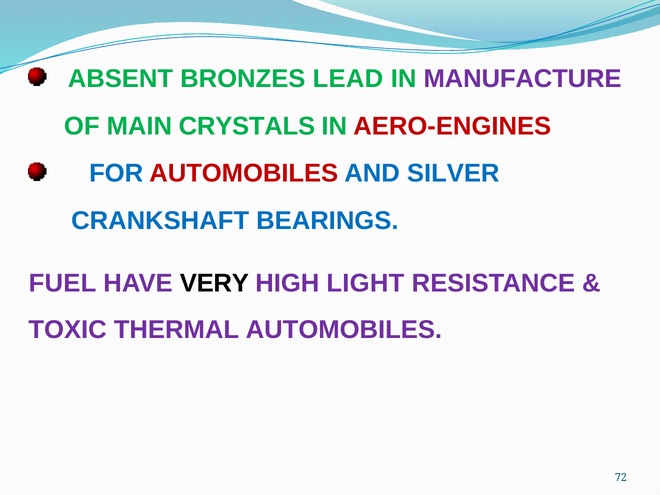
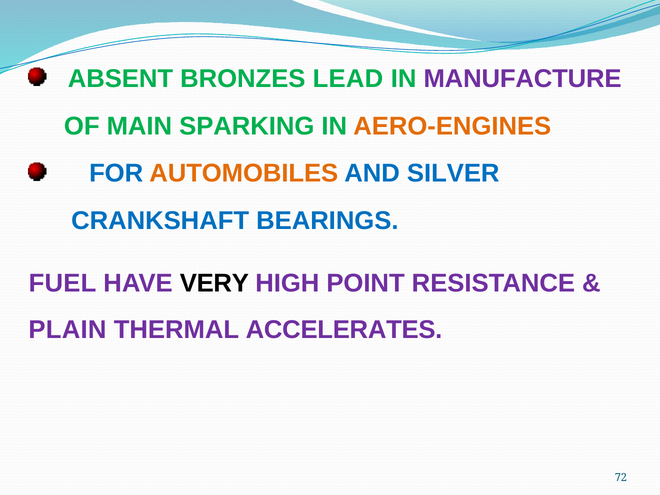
CRYSTALS: CRYSTALS -> SPARKING (247, 126)
AERO-ENGINES colour: red -> orange (452, 126)
AUTOMOBILES colour: red -> orange (244, 173)
LIGHT: LIGHT -> POINT (366, 283)
TOXIC: TOXIC -> PLAIN (67, 330)
THERMAL AUTOMOBILES: AUTOMOBILES -> ACCELERATES (344, 330)
